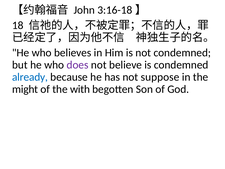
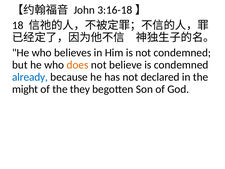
does colour: purple -> orange (78, 65)
suppose: suppose -> declared (160, 77)
with: with -> they (80, 89)
